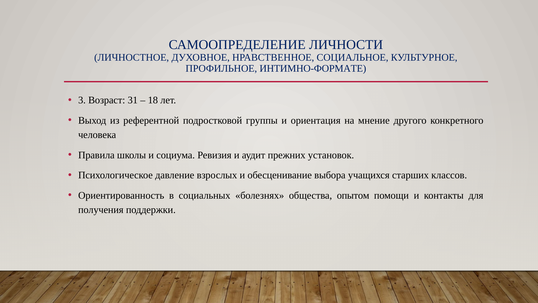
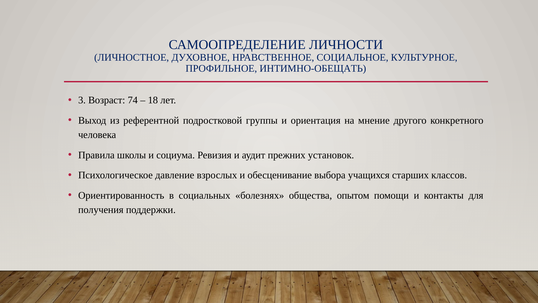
ИНТИМНО-ФОРМАТЕ: ИНТИМНО-ФОРМАТЕ -> ИНТИМНО-ОБЕЩАТЬ (313, 68)
31: 31 -> 74 (133, 100)
